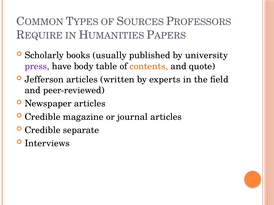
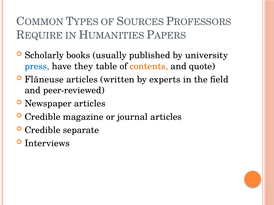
press colour: purple -> blue (37, 66)
body: body -> they (84, 66)
Jefferson: Jefferson -> Flâneuse (44, 80)
